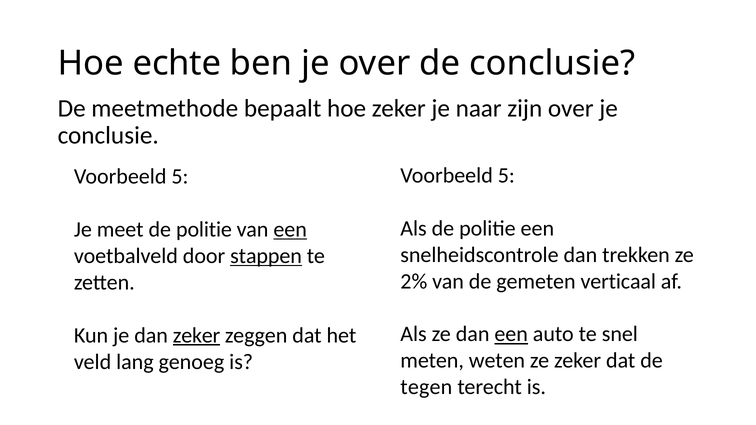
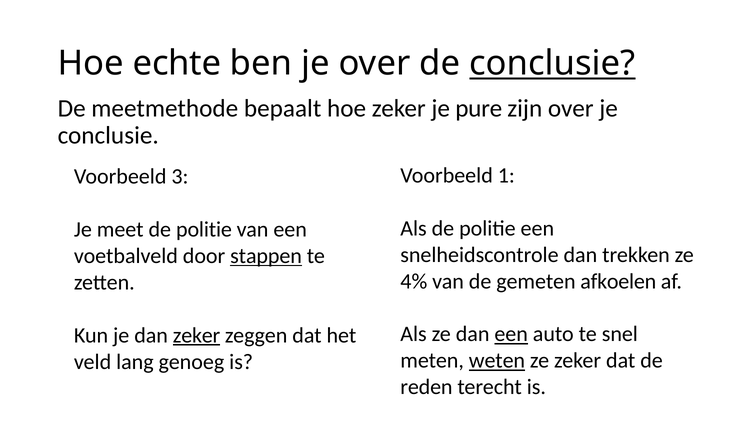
conclusie underline: none -> present (552, 64)
naar: naar -> pure (479, 108)
5: 5 -> 1 (506, 175)
5: 5 -> 3 (180, 177)
een underline: present -> none (290, 230)
2%: 2% -> 4% (414, 281)
verticaal: verticaal -> afkoelen (618, 281)
weten underline: none -> present (497, 361)
tegen: tegen -> reden (426, 387)
